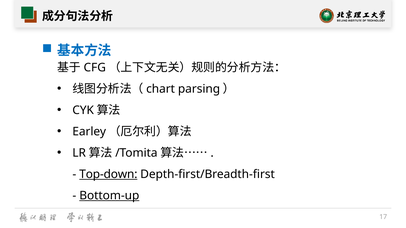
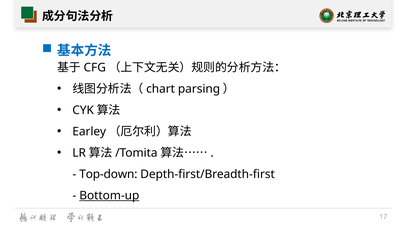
Top-down underline: present -> none (108, 174)
